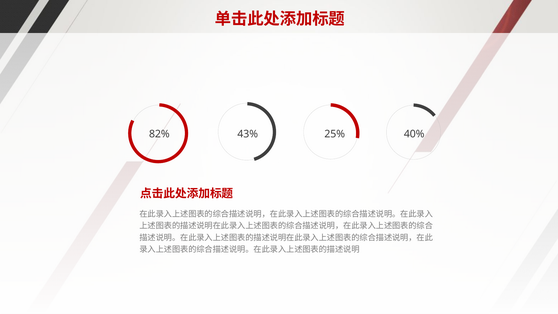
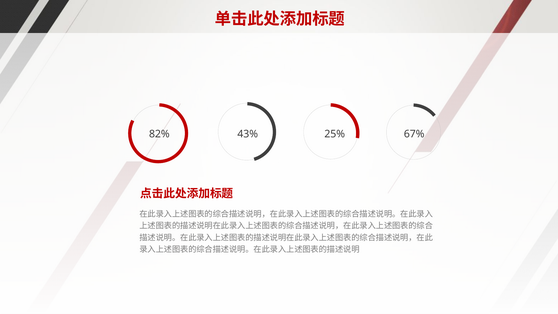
40%: 40% -> 67% (414, 134)
